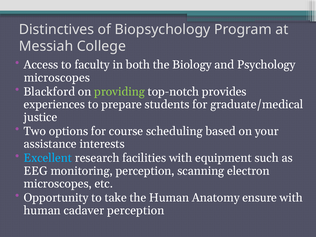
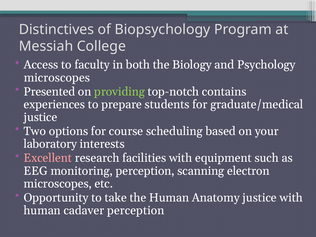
Blackford: Blackford -> Presented (49, 92)
provides: provides -> contains (224, 92)
assistance: assistance -> laboratory (50, 144)
Excellent colour: light blue -> pink (48, 158)
Anatomy ensure: ensure -> justice (260, 198)
